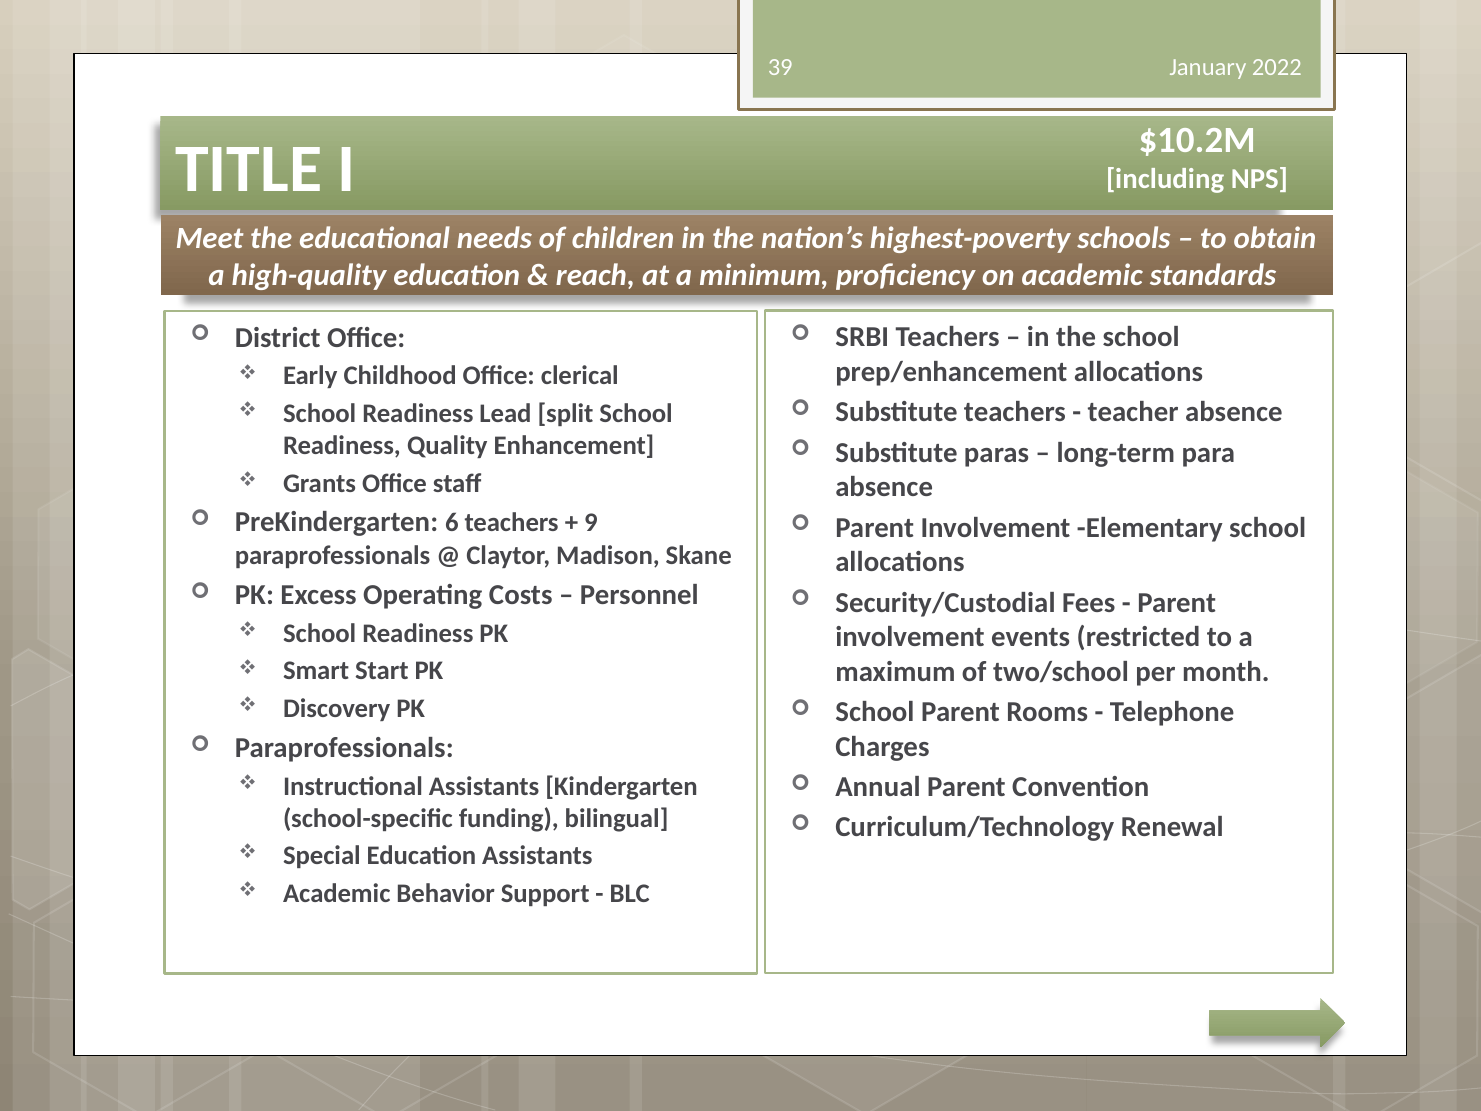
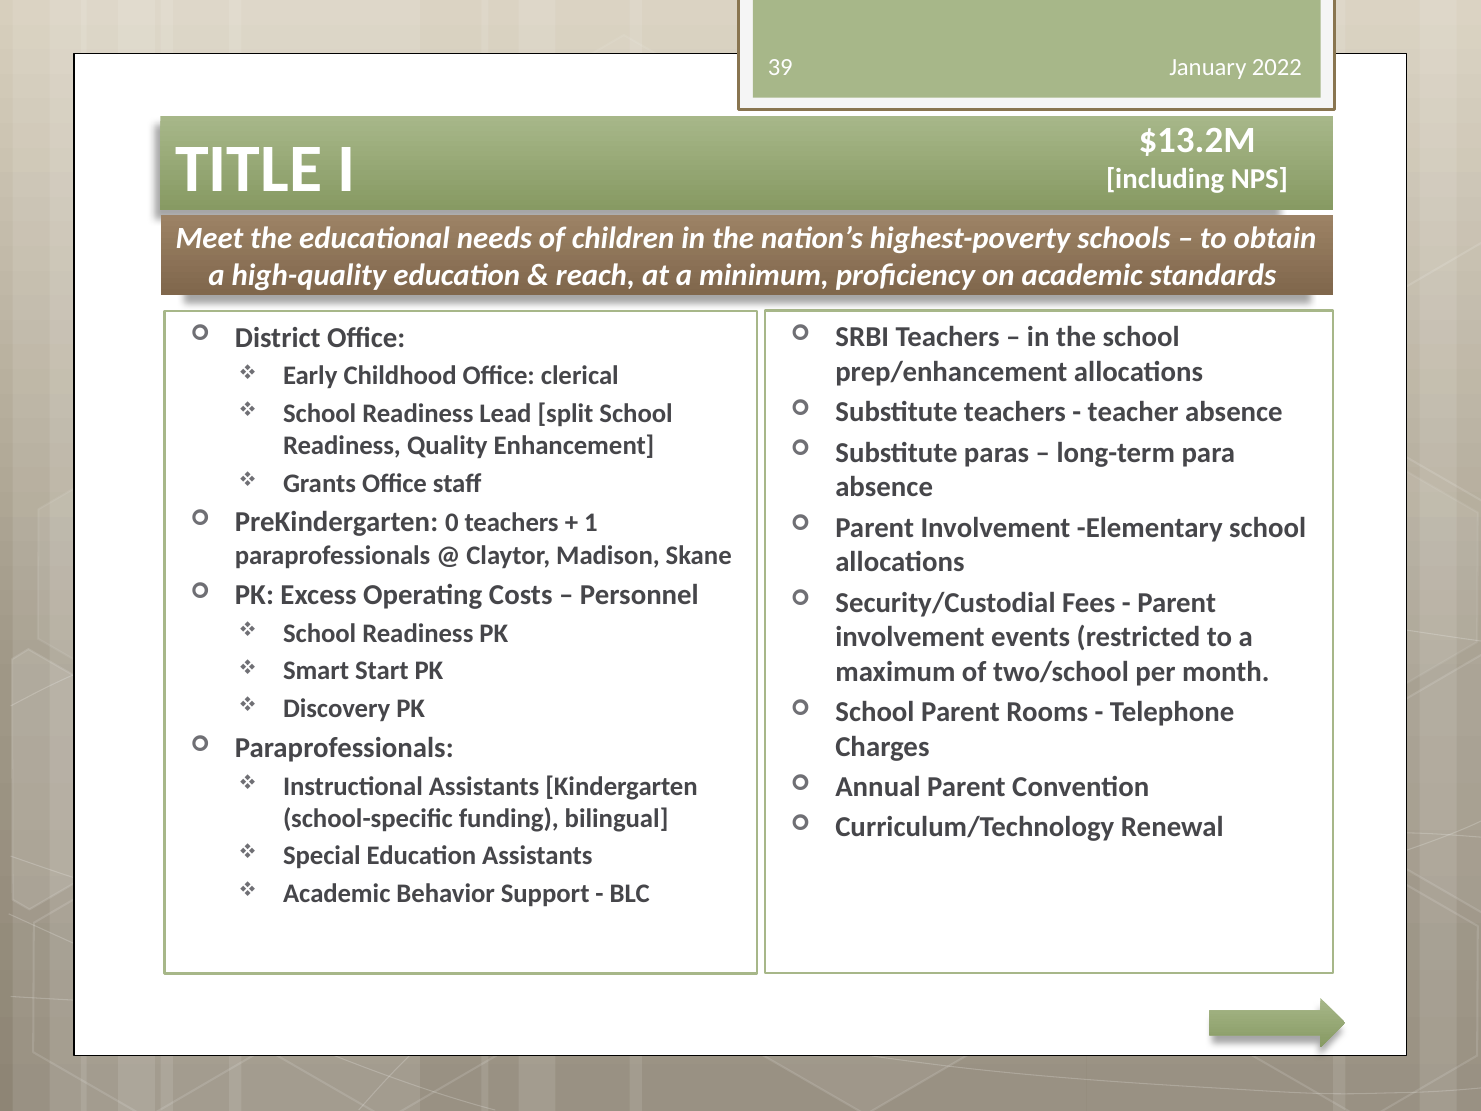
$10.2M: $10.2M -> $13.2M (1197, 140)
6: 6 -> 0 (452, 523)
9: 9 -> 1 (591, 523)
